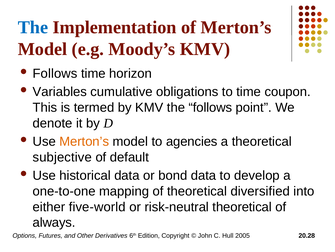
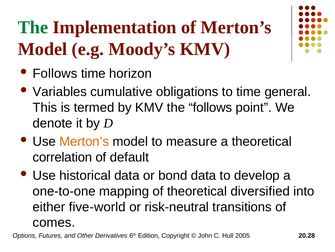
The colour: blue -> green (33, 27)
coupon: coupon -> general (288, 92)
agencies: agencies -> measure (192, 141)
subjective: subjective -> correlation (62, 157)
risk-neutral theoretical: theoretical -> transitions (242, 206)
always: always -> comes (54, 222)
